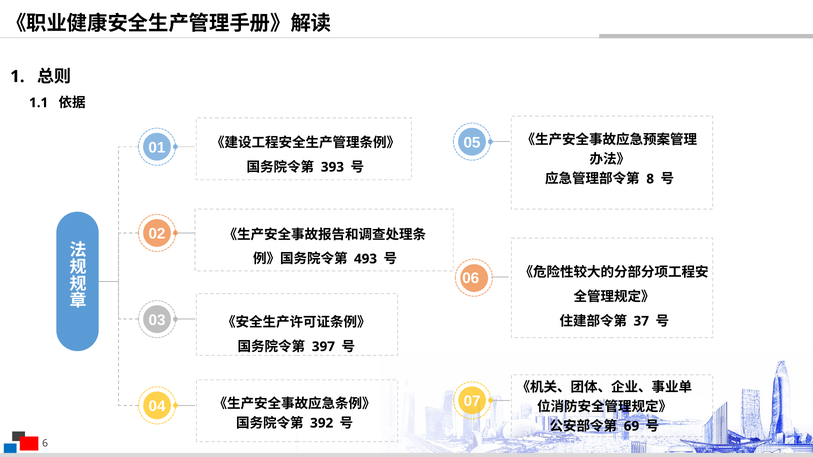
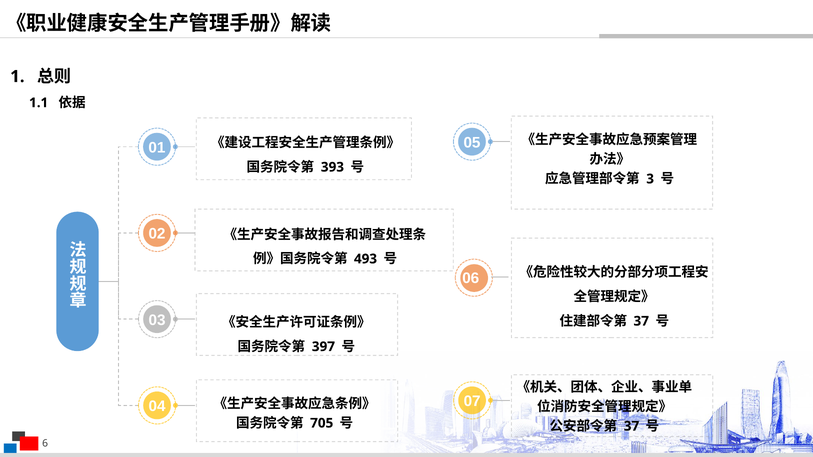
8: 8 -> 3 (650, 179)
392: 392 -> 705 (322, 423)
69: 69 -> 37 (632, 426)
